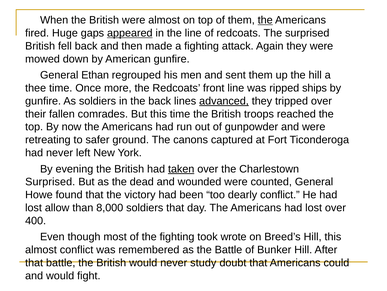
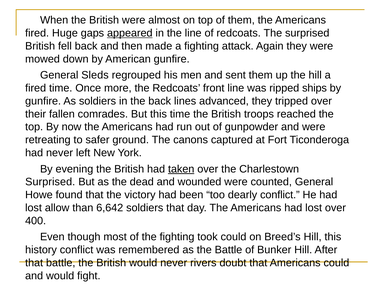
the underline: present -> none (265, 20)
Ethan: Ethan -> Sleds (95, 75)
thee: thee -> fired (36, 88)
advanced underline: present -> none (224, 101)
8,000: 8,000 -> 6,642 (110, 207)
took wrote: wrote -> could (234, 236)
almost: almost -> history (41, 249)
study: study -> rivers (203, 262)
